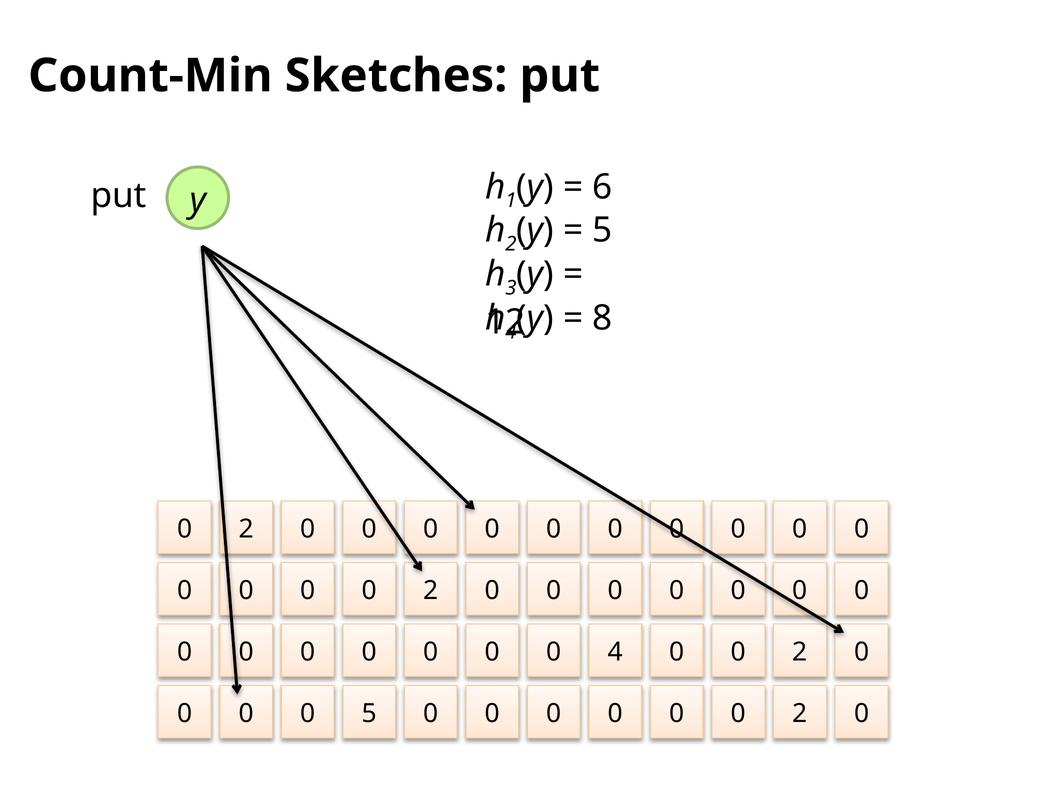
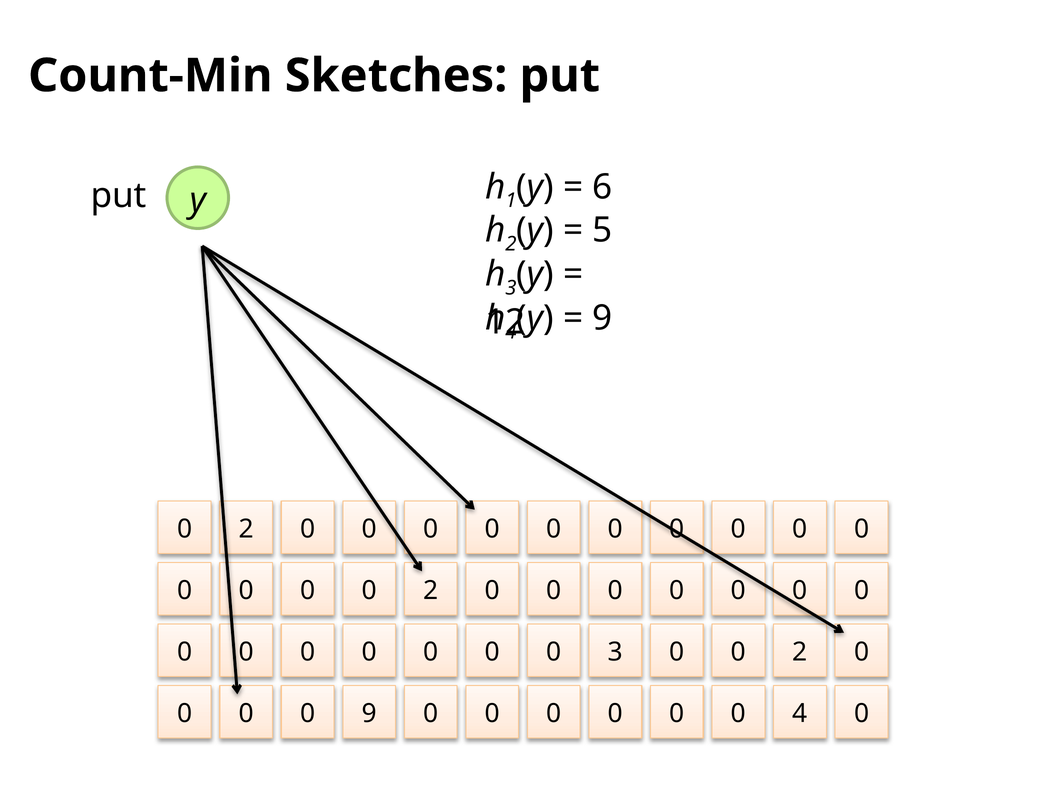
8: 8 -> 9 (602, 318)
0 4: 4 -> 3 (615, 652)
0 5: 5 -> 9 (369, 714)
2: 2 -> 4 (800, 714)
